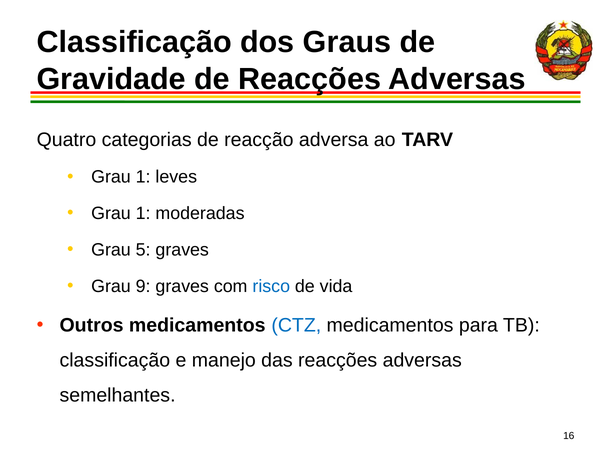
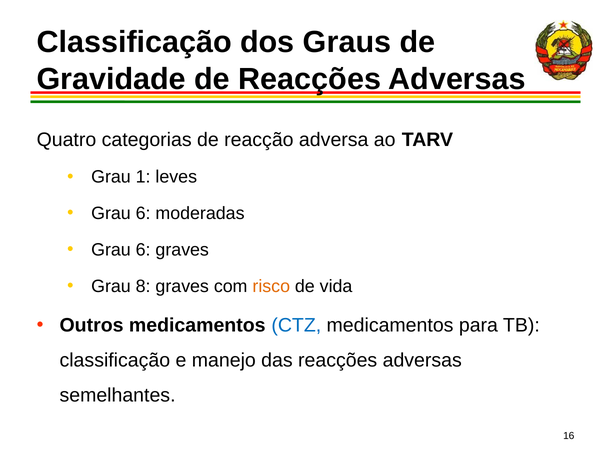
1: 1 -> 6 (143, 214)
5: 5 -> 6 (143, 250)
9: 9 -> 8 (143, 287)
risco colour: blue -> orange (271, 287)
